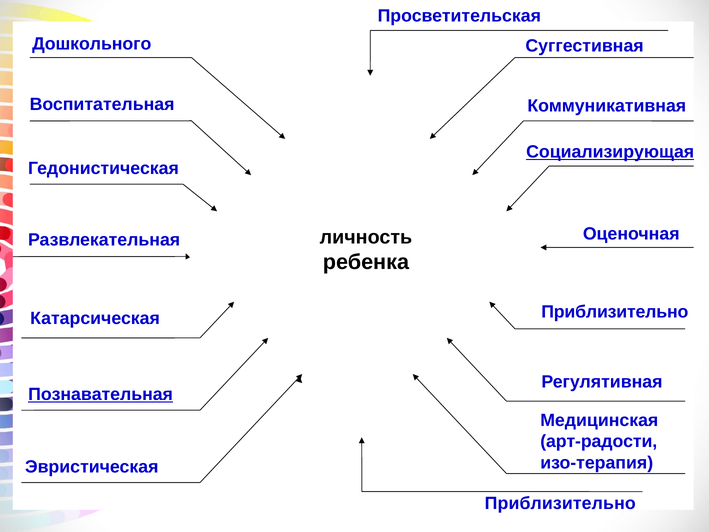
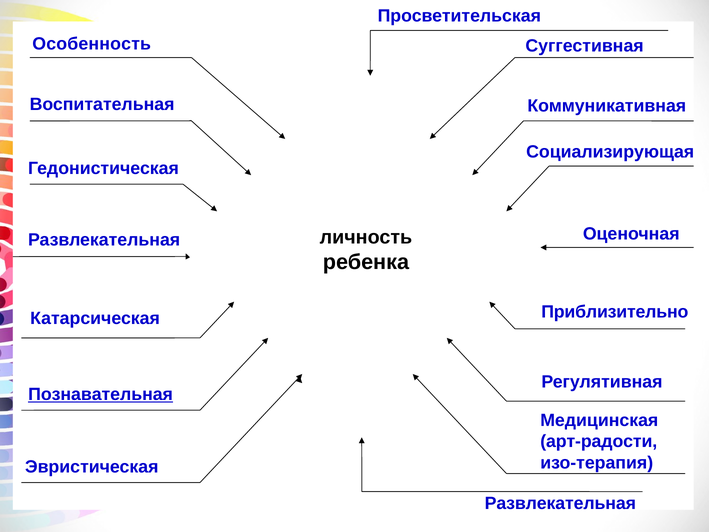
Дошкольного: Дошкольного -> Особенность (92, 44)
Социализирующая underline: present -> none (610, 152)
Приблизительно: Приблизительно -> Развлекательная (560, 503)
